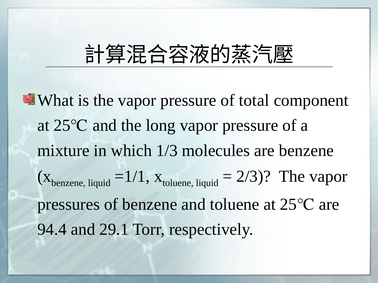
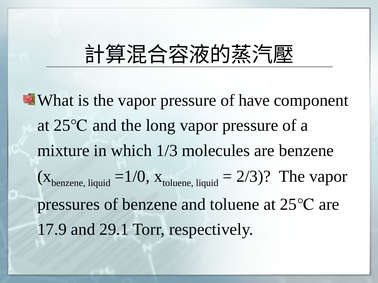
total: total -> have (254, 100)
=1/1: =1/1 -> =1/0 (132, 177)
94.4: 94.4 -> 17.9 (52, 230)
